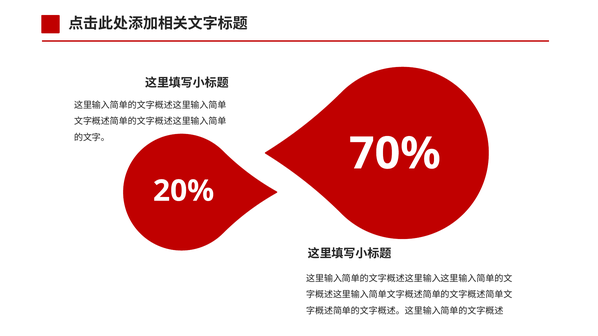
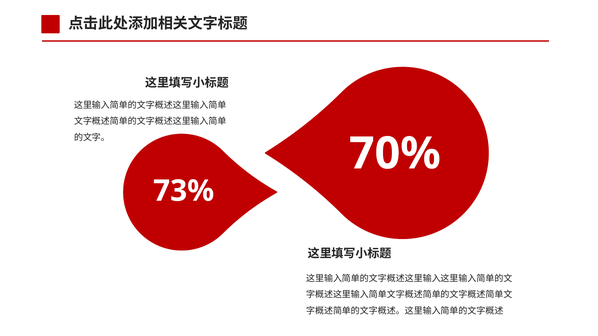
20%: 20% -> 73% (184, 191)
